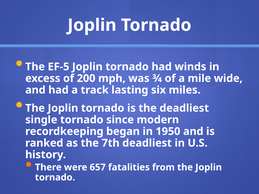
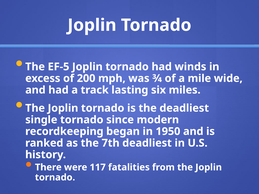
657: 657 -> 117 (98, 167)
